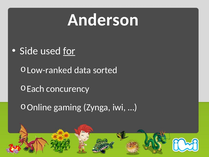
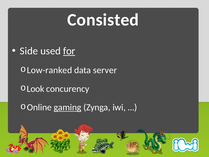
Anderson: Anderson -> Consisted (103, 20)
sorted: sorted -> server (105, 70)
Each: Each -> Look (36, 89)
gaming underline: none -> present (68, 107)
